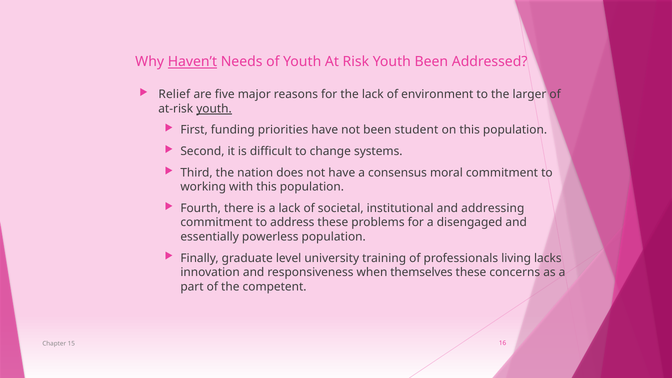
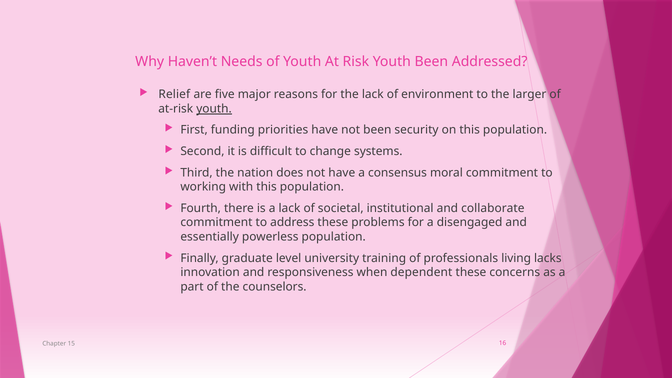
Haven’t underline: present -> none (192, 62)
student: student -> security (417, 130)
addressing: addressing -> collaborate (493, 208)
themselves: themselves -> dependent (421, 272)
competent: competent -> counselors (275, 287)
